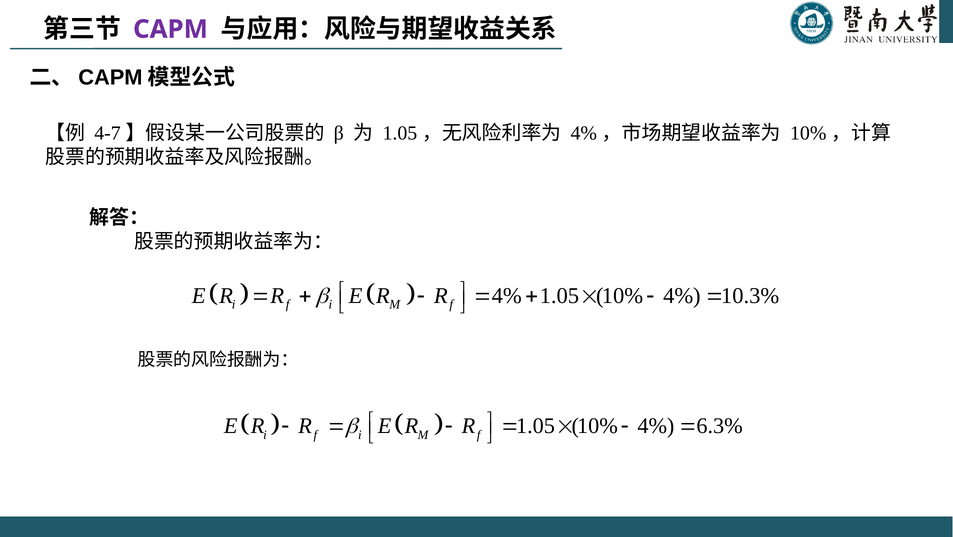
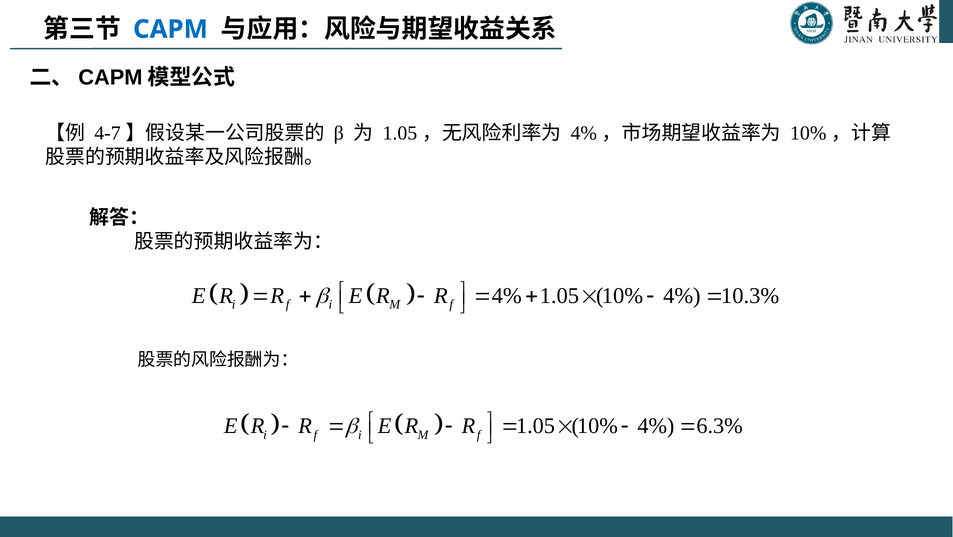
CAPM colour: purple -> blue (171, 29)
